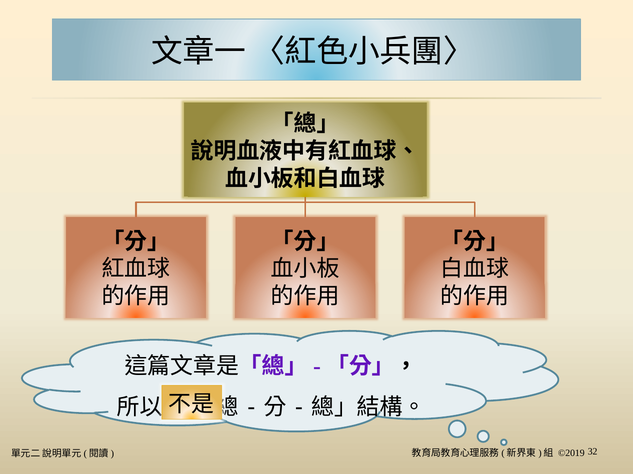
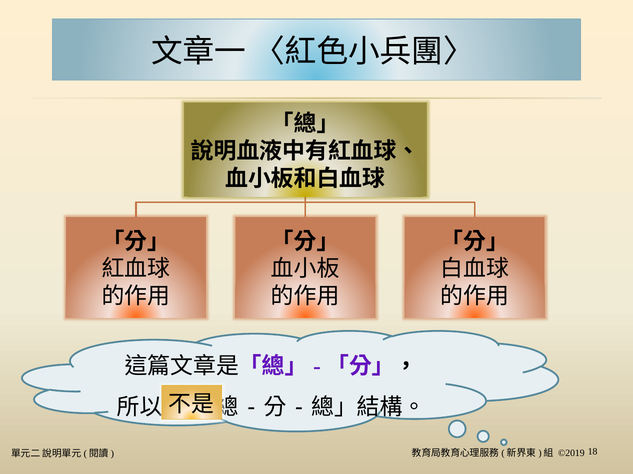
32: 32 -> 18 (593, 452)
